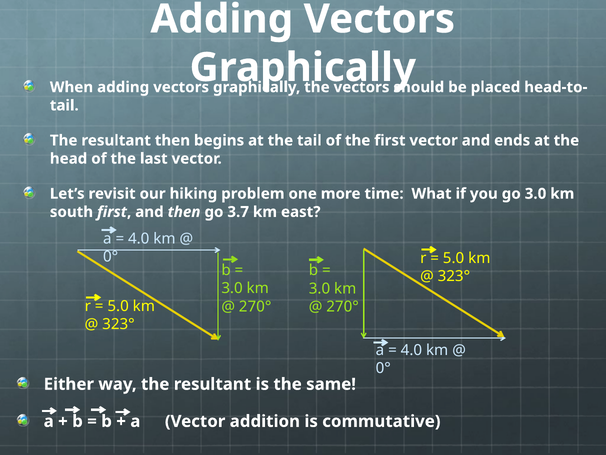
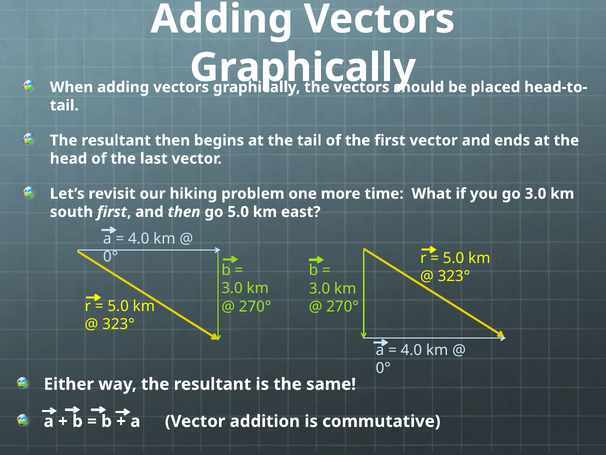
go 3.7: 3.7 -> 5.0 (238, 212)
